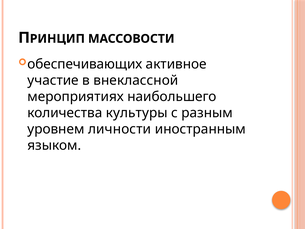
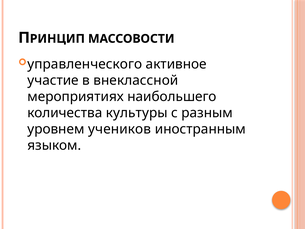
обеспечивающих: обеспечивающих -> управленческого (85, 64)
личности: личности -> учеников (120, 129)
